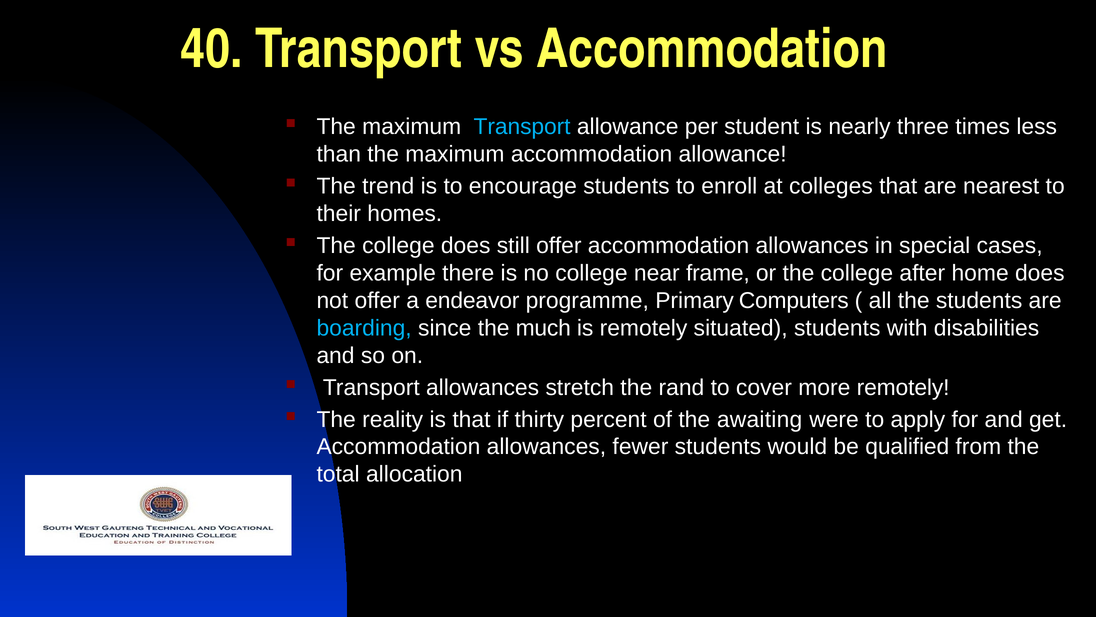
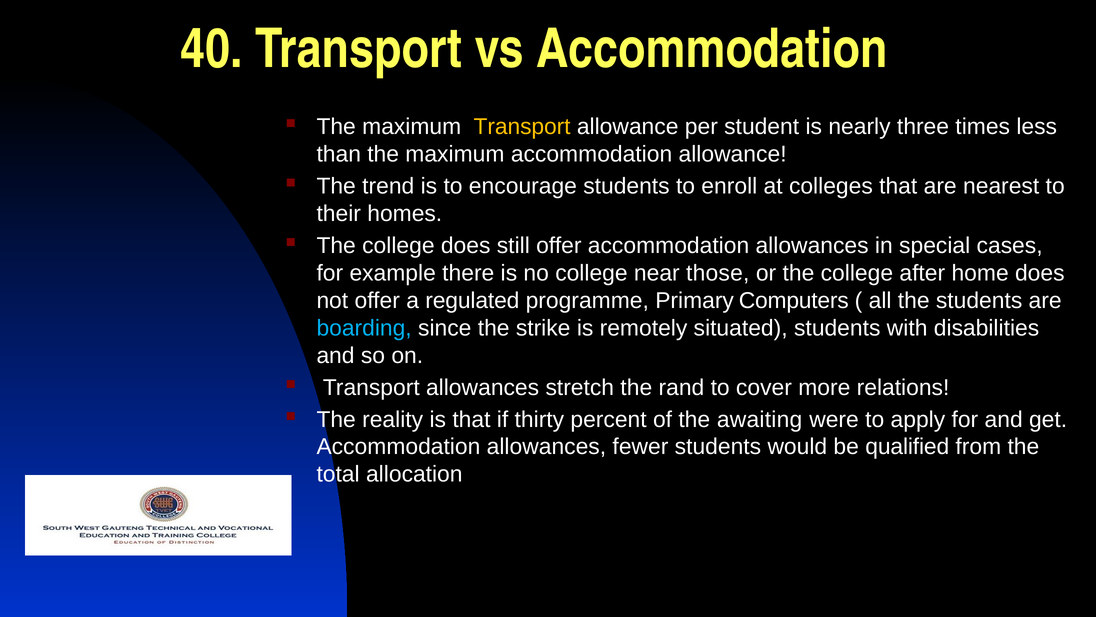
Transport colour: light blue -> yellow (522, 127)
frame: frame -> those (718, 273)
endeavor: endeavor -> regulated (472, 300)
much: much -> strike (543, 328)
more remotely: remotely -> relations (903, 387)
